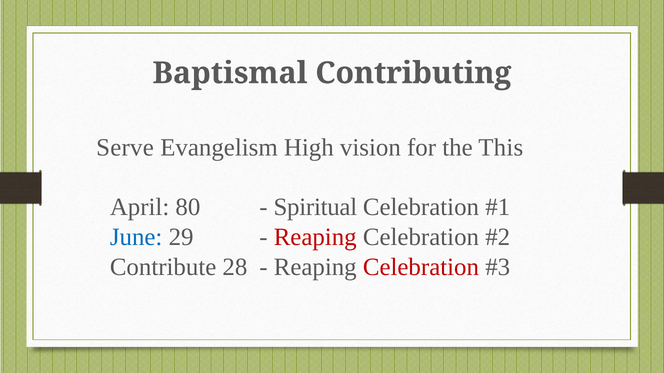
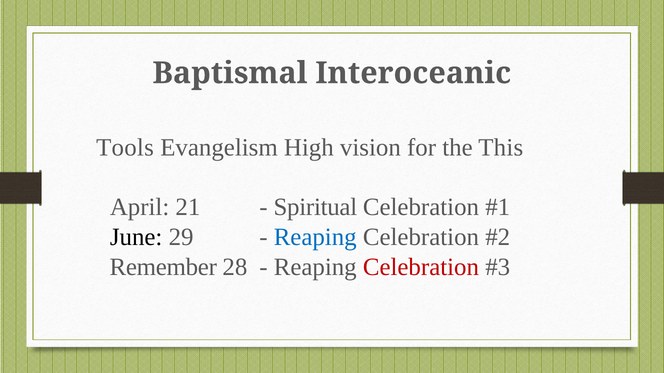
Contributing: Contributing -> Interoceanic (413, 73)
Serve: Serve -> Tools (125, 148)
80: 80 -> 21 (188, 208)
June colour: blue -> black (136, 237)
Reaping colour: red -> blue (315, 237)
Contribute: Contribute -> Remember (163, 267)
